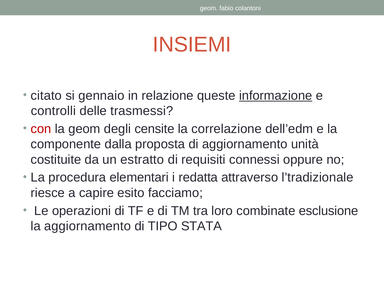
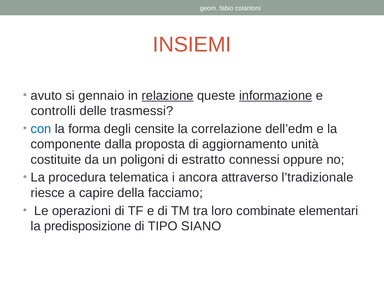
citato: citato -> avuto (46, 96)
relazione underline: none -> present (168, 96)
con colour: red -> blue (41, 129)
la geom: geom -> forma (84, 129)
estratto: estratto -> poligoni (142, 160)
requisiti: requisiti -> estratto (203, 160)
elementari: elementari -> telematica (139, 178)
redatta: redatta -> ancora (198, 178)
esito: esito -> della (131, 193)
esclusione: esclusione -> elementari (329, 211)
la aggiornamento: aggiornamento -> predisposizione (88, 226)
STATA: STATA -> SIANO (201, 226)
